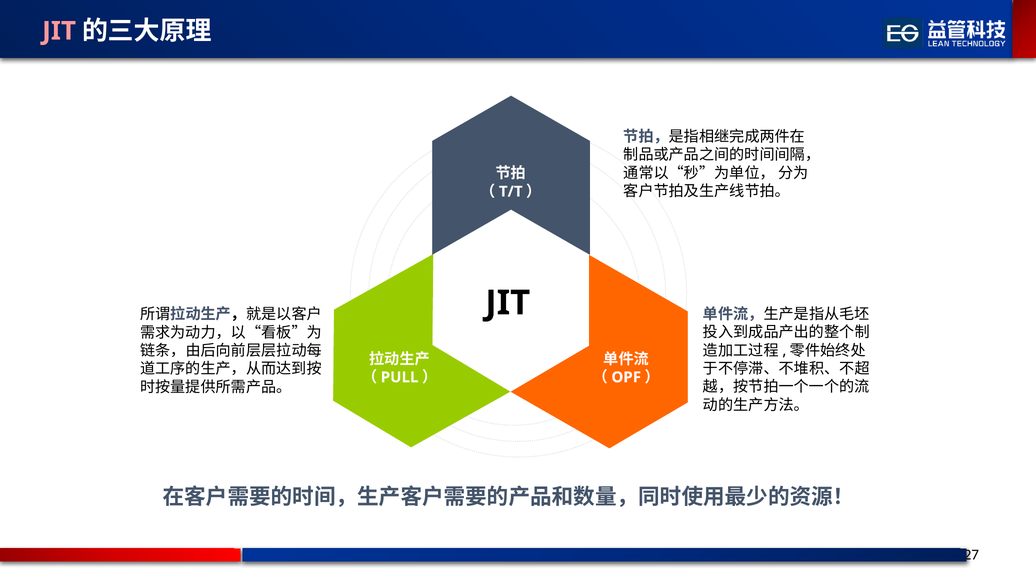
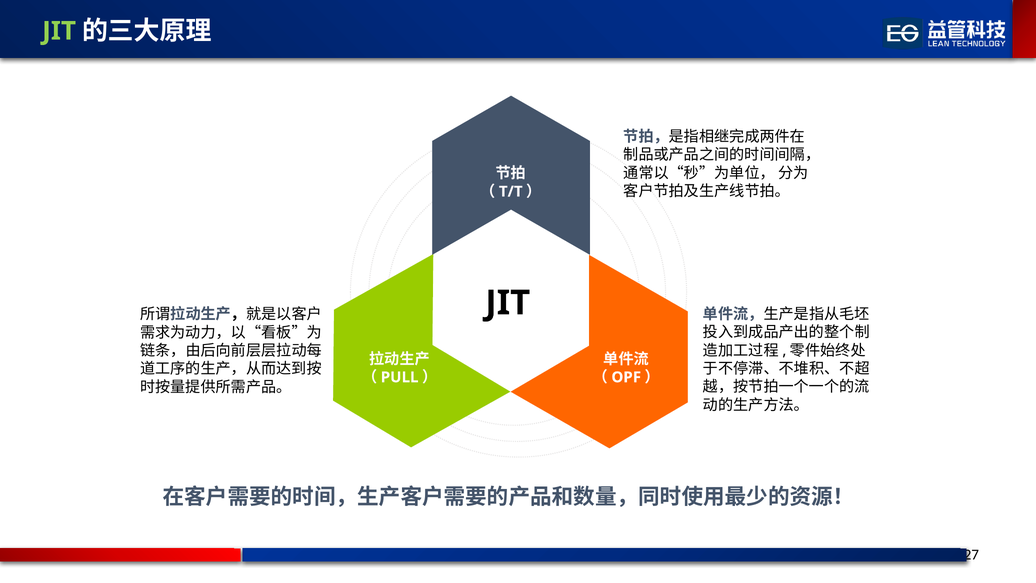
JIT colour: pink -> light green (59, 31)
